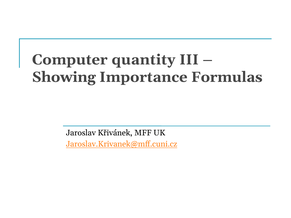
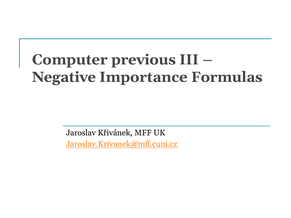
quantity: quantity -> previous (144, 60)
Showing: Showing -> Negative (64, 77)
